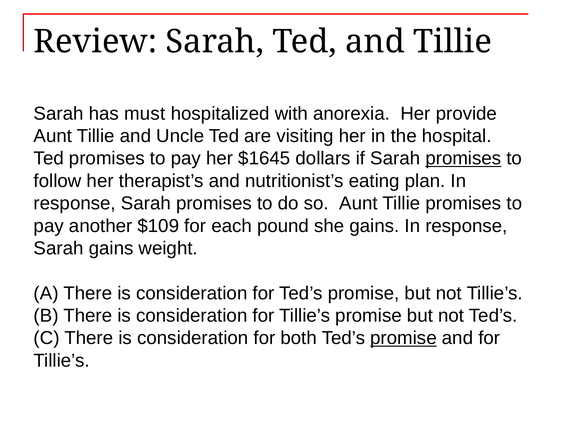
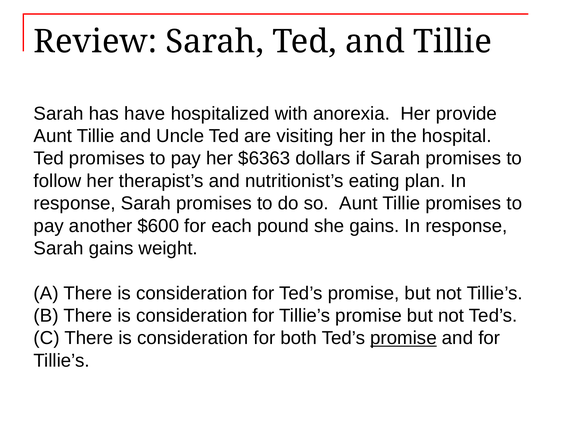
must: must -> have (145, 114)
$1645: $1645 -> $6363 (264, 158)
promises underline: present -> none (463, 158)
$109: $109 -> $600 (158, 226)
